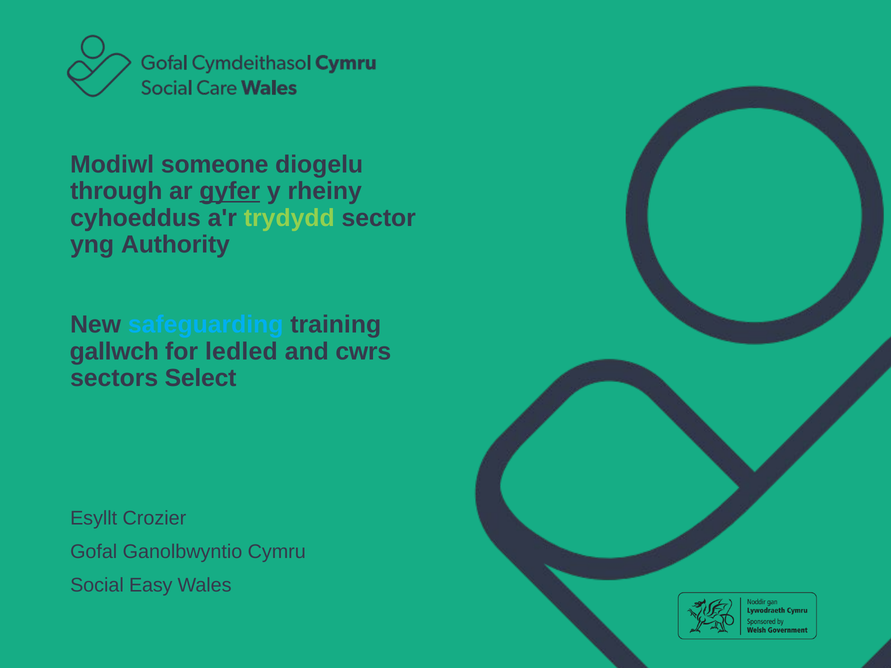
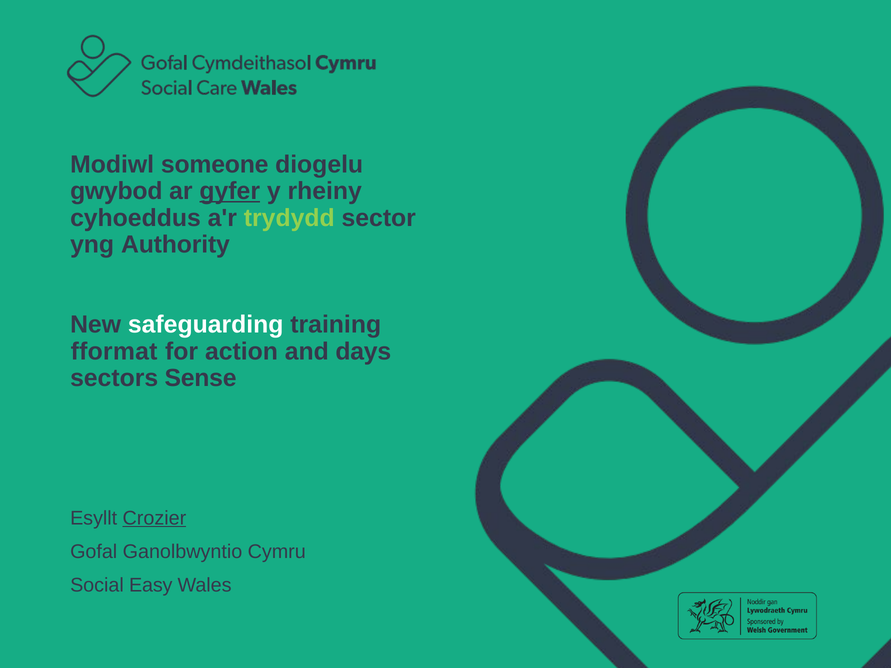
through: through -> gwybod (116, 191)
safeguarding colour: light blue -> white (206, 325)
gallwch: gallwch -> fformat (114, 352)
ledled: ledled -> action (241, 352)
cwrs: cwrs -> days (363, 352)
Select: Select -> Sense (201, 378)
Crozier underline: none -> present (154, 518)
